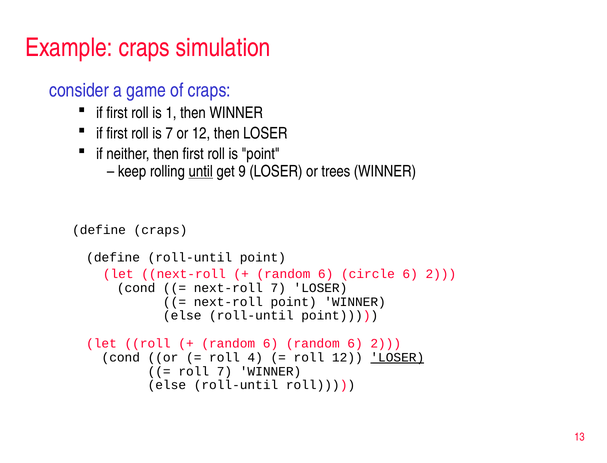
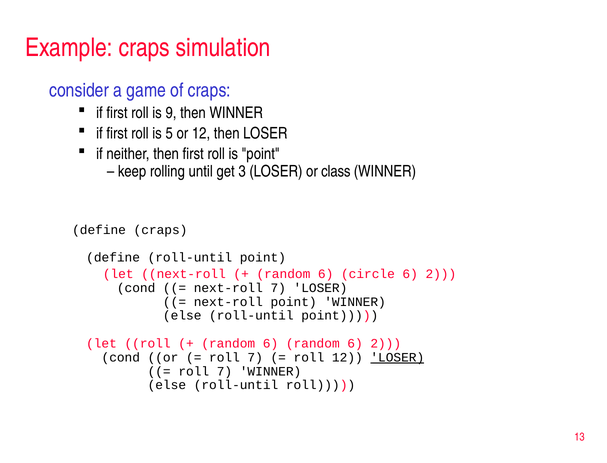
1: 1 -> 9 (171, 113)
is 7: 7 -> 5 (169, 133)
until underline: present -> none (201, 171)
9: 9 -> 3 (242, 171)
trees: trees -> class (336, 171)
4: 4 -> 7 (255, 357)
